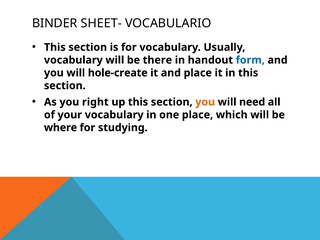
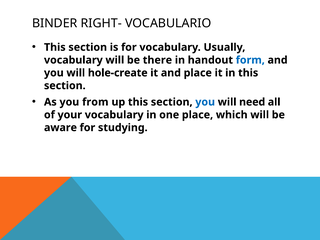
SHEET-: SHEET- -> RIGHT- (101, 23)
right: right -> from (95, 102)
you colour: orange -> blue (205, 102)
where: where -> aware (60, 128)
